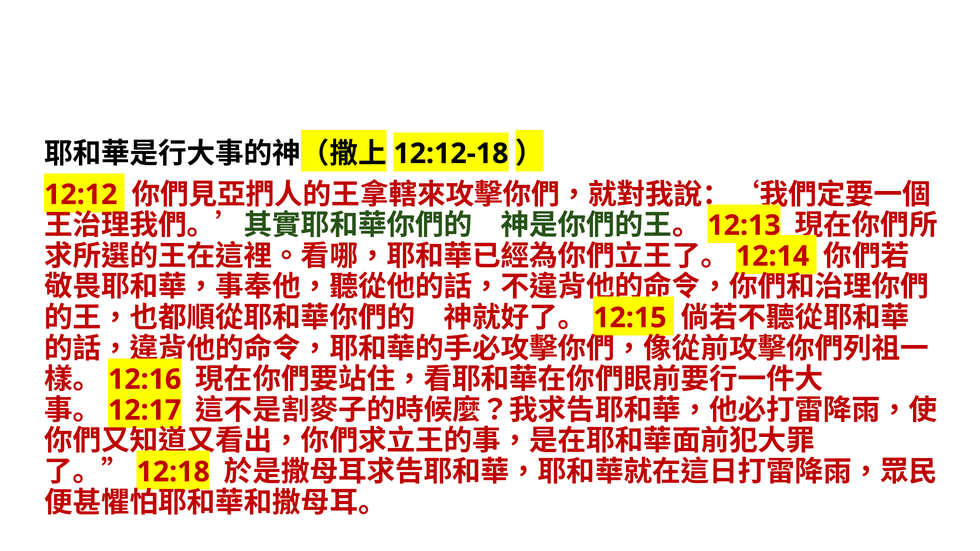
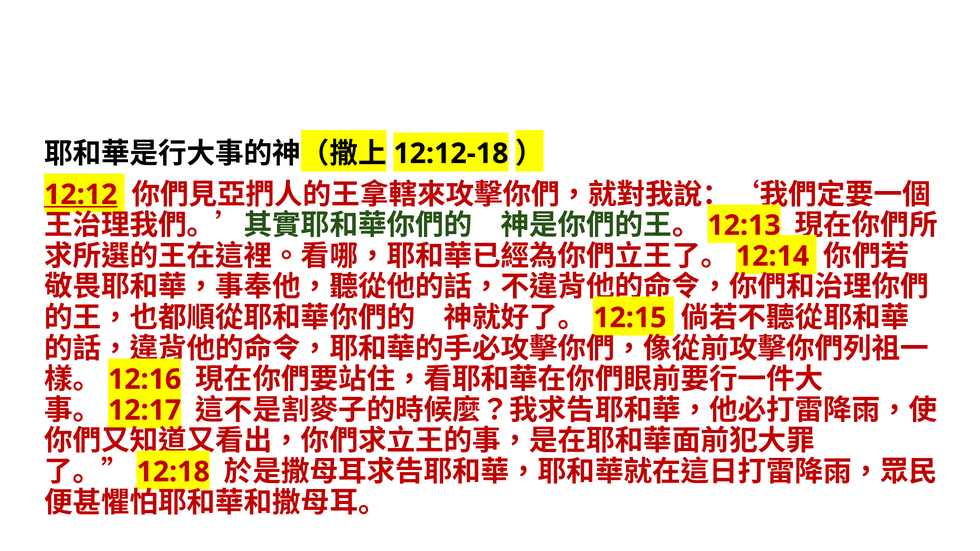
12:12 underline: none -> present (81, 195)
